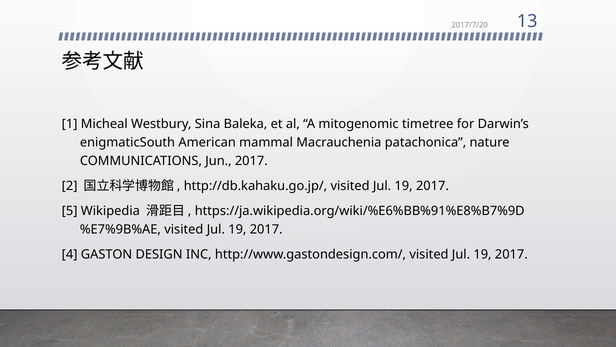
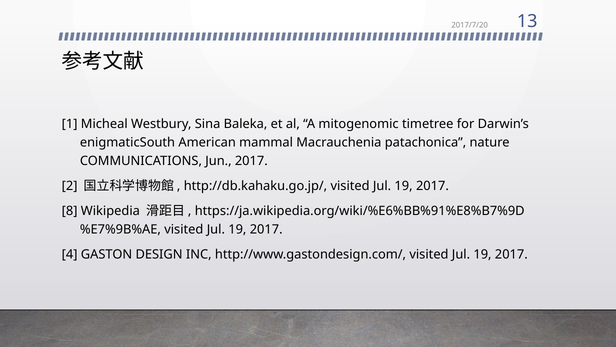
5: 5 -> 8 (70, 211)
